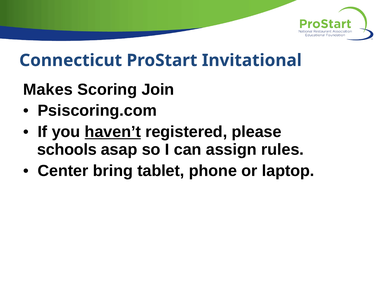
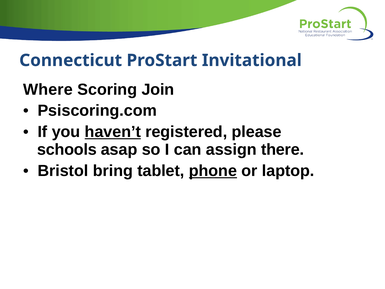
Makes: Makes -> Where (48, 89)
rules: rules -> there (283, 150)
Center: Center -> Bristol (63, 171)
phone underline: none -> present (213, 171)
